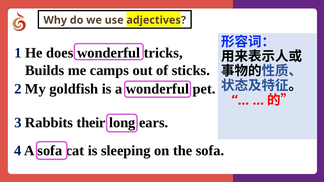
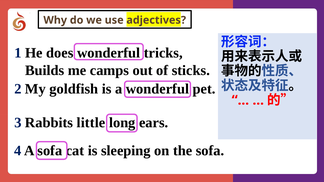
their: their -> little (91, 123)
